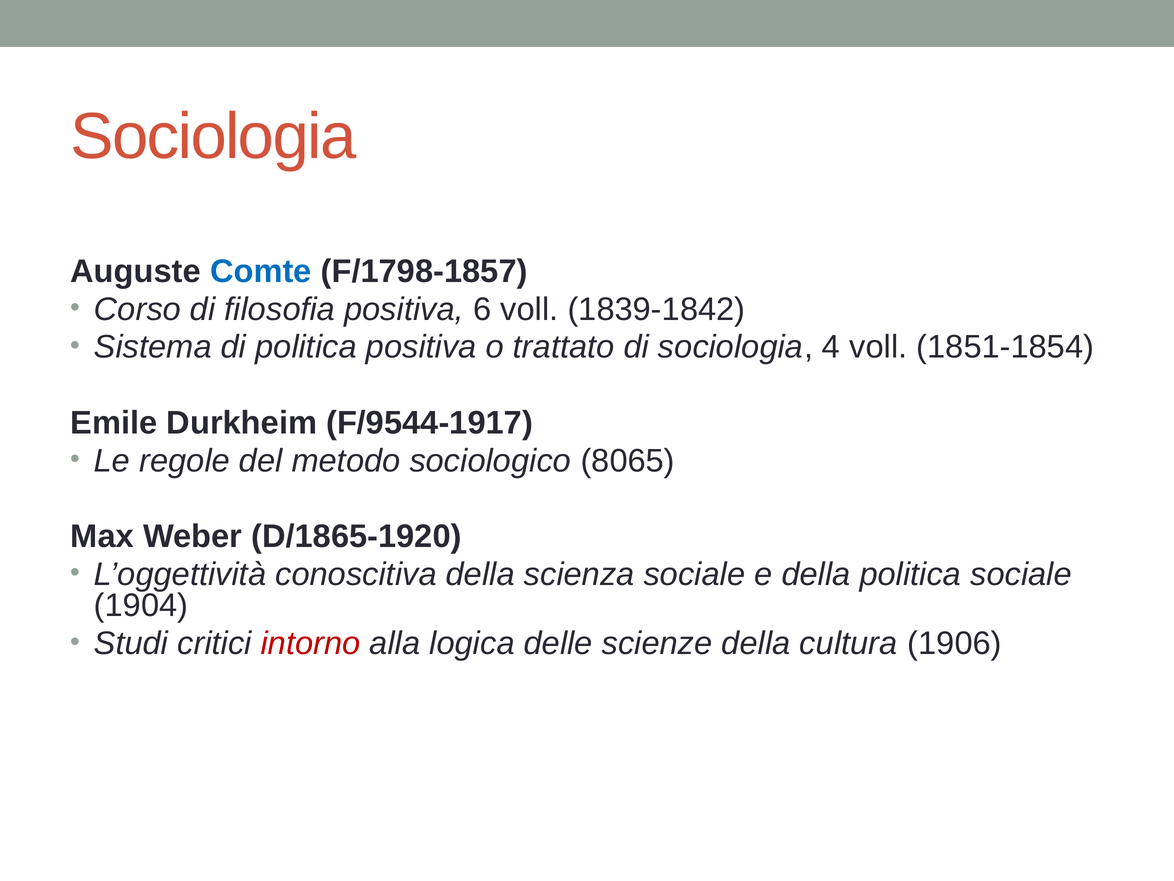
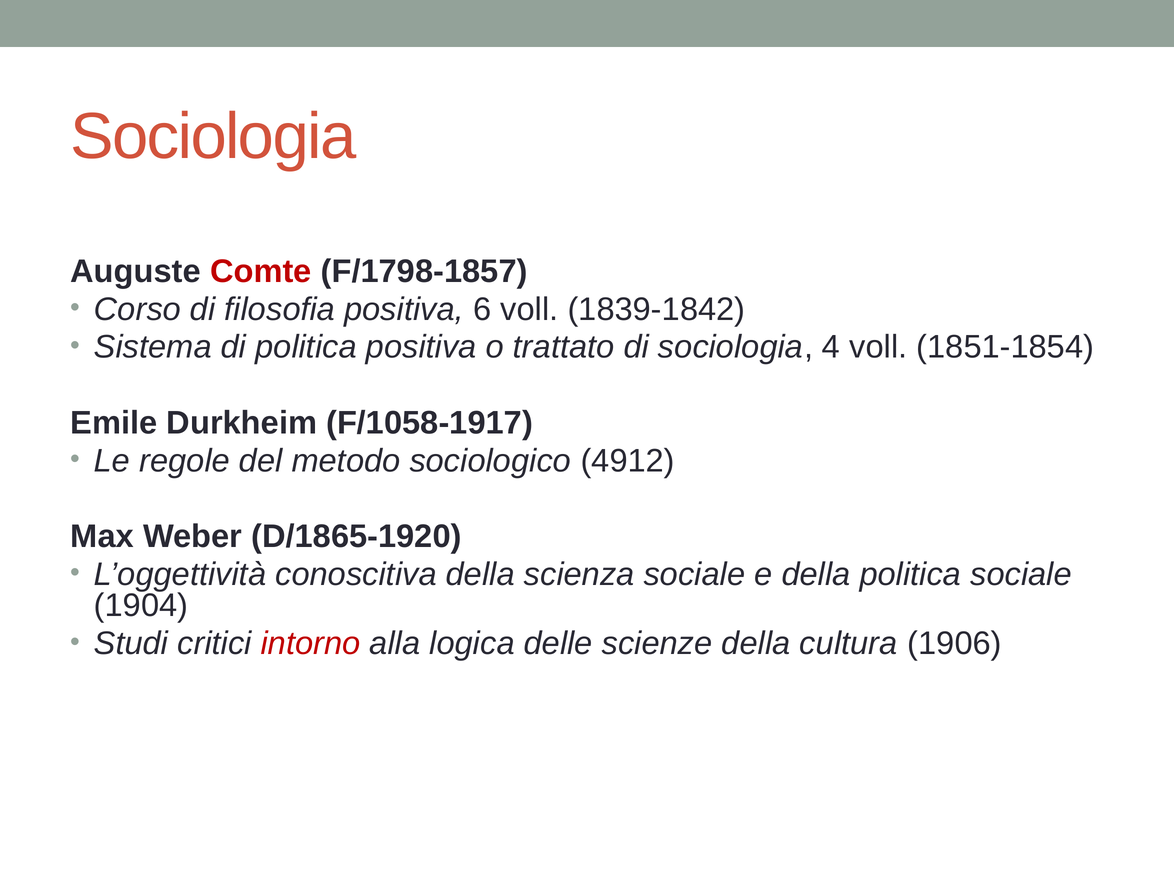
Comte colour: blue -> red (261, 271)
F/9544-1917: F/9544-1917 -> F/1058-1917 (430, 423)
8065: 8065 -> 4912 (628, 460)
